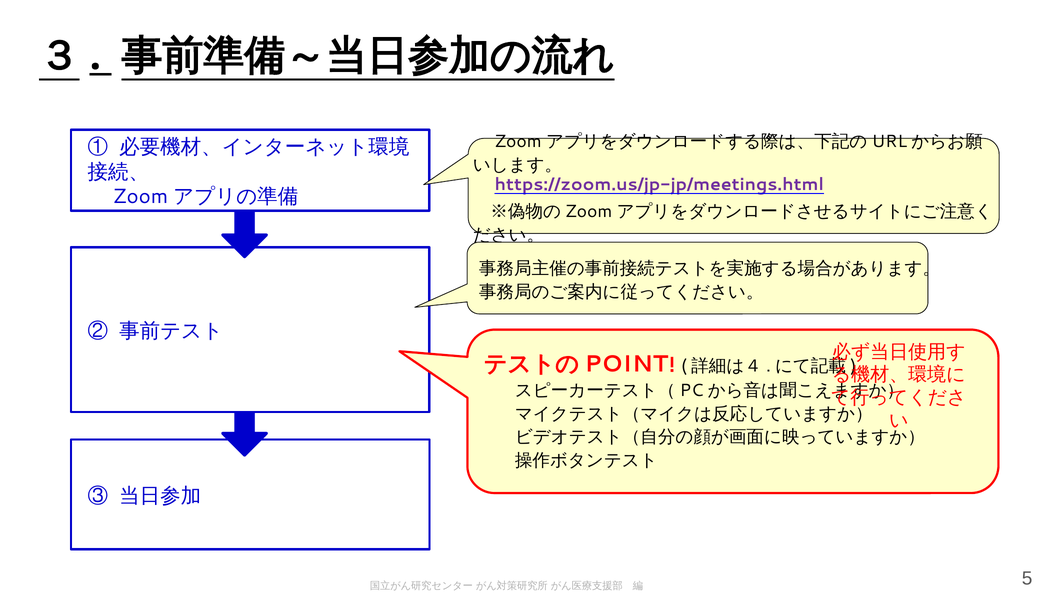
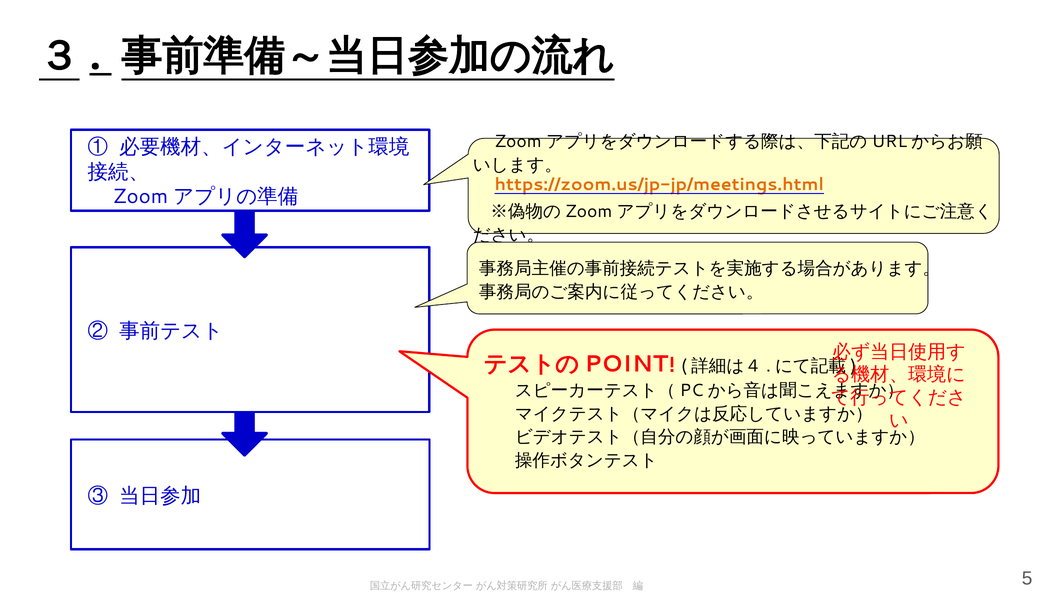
https://zoom.us/jp-jp/meetings.html colour: purple -> orange (659, 185)
